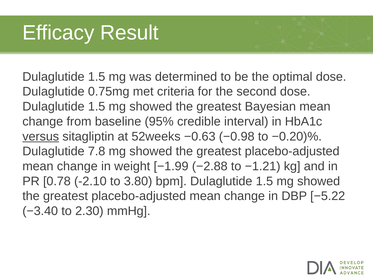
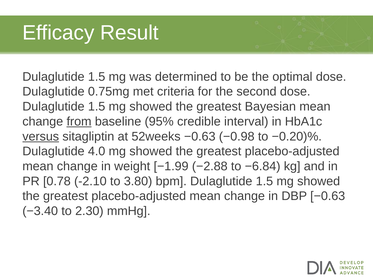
from underline: none -> present (79, 121)
7.8: 7.8 -> 4.0 (97, 151)
−1.21: −1.21 -> −6.84 (263, 166)
DBP −5.22: −5.22 -> −0.63 (328, 196)
